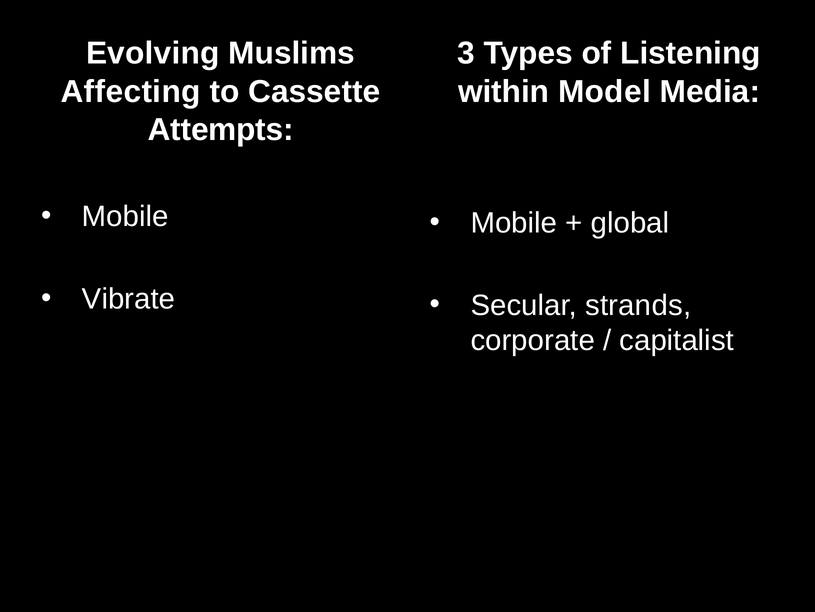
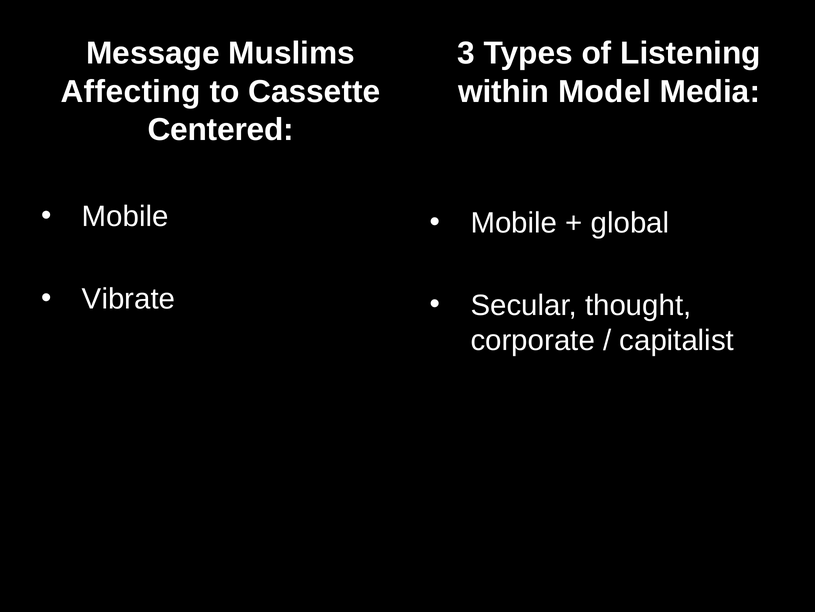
Evolving: Evolving -> Message (153, 53)
Attempts: Attempts -> Centered (221, 130)
strands: strands -> thought (638, 305)
